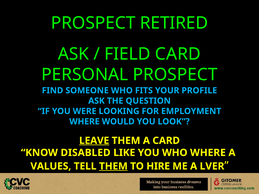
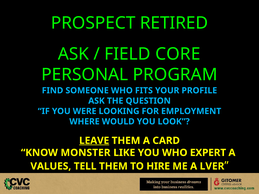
FIELD CARD: CARD -> CORE (178, 54)
PERSONAL PROSPECT: PROSPECT -> PROGRAM (175, 75)
DISABLED: DISABLED -> MONSTER (86, 153)
WHO WHERE: WHERE -> EXPERT (208, 153)
THEM underline: present -> none (113, 166)
